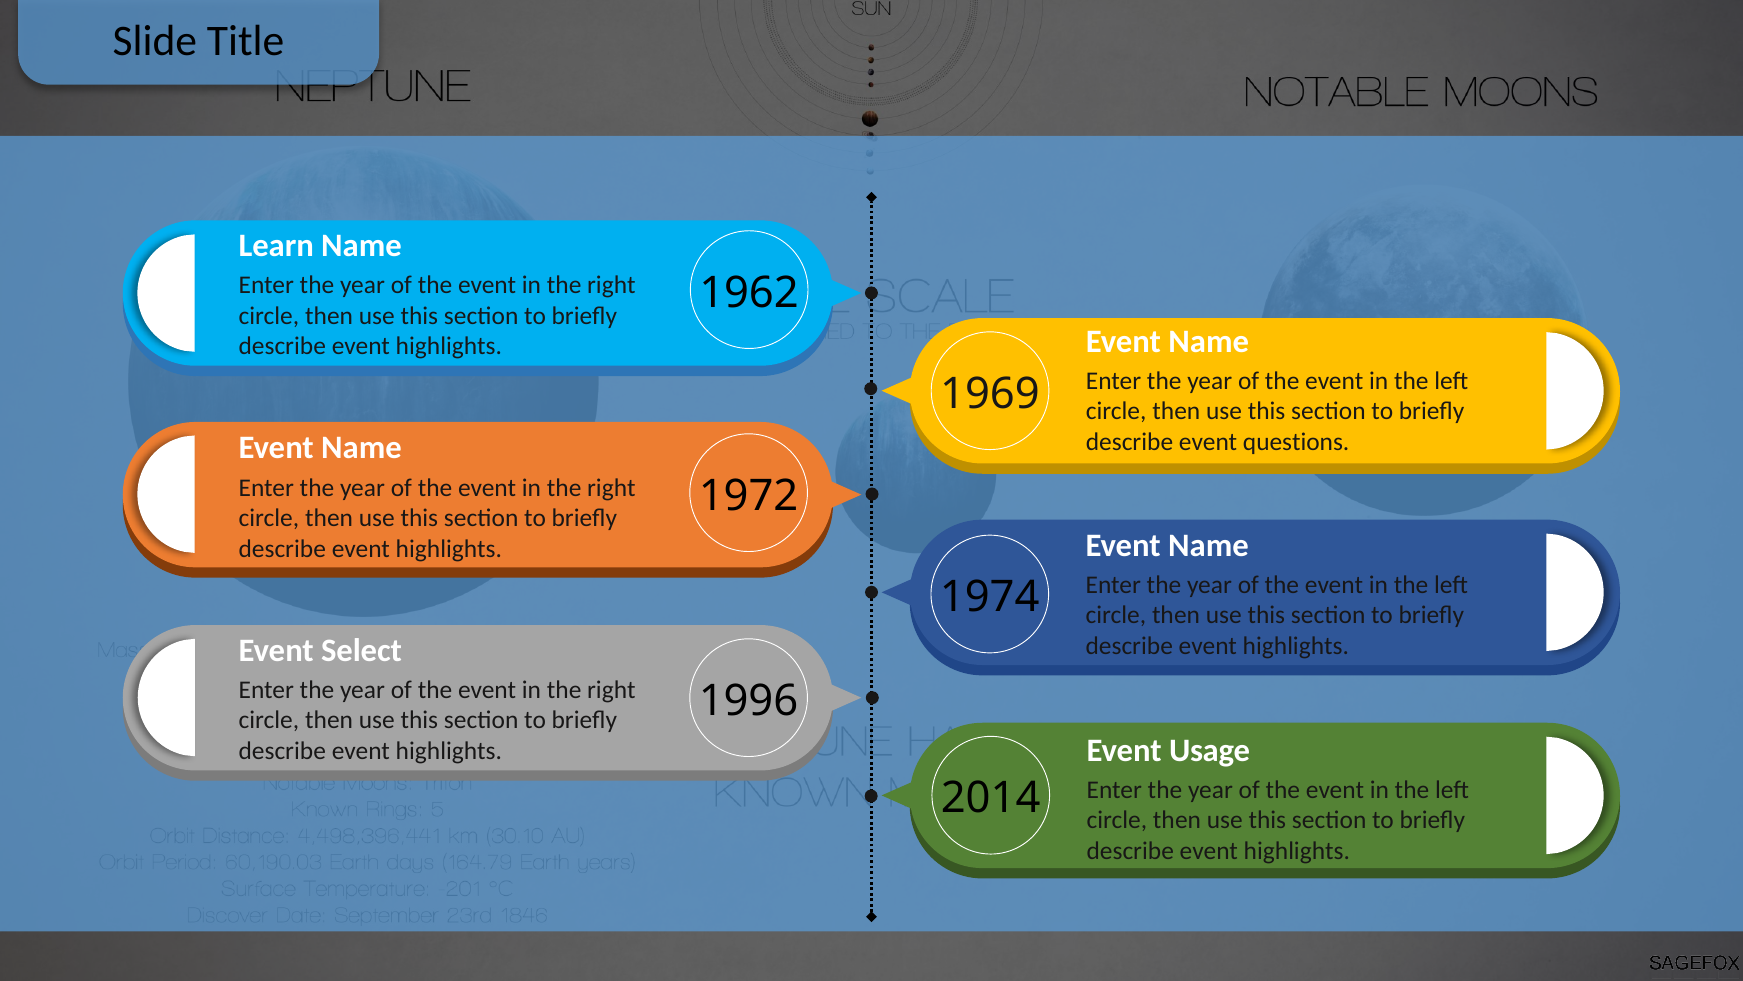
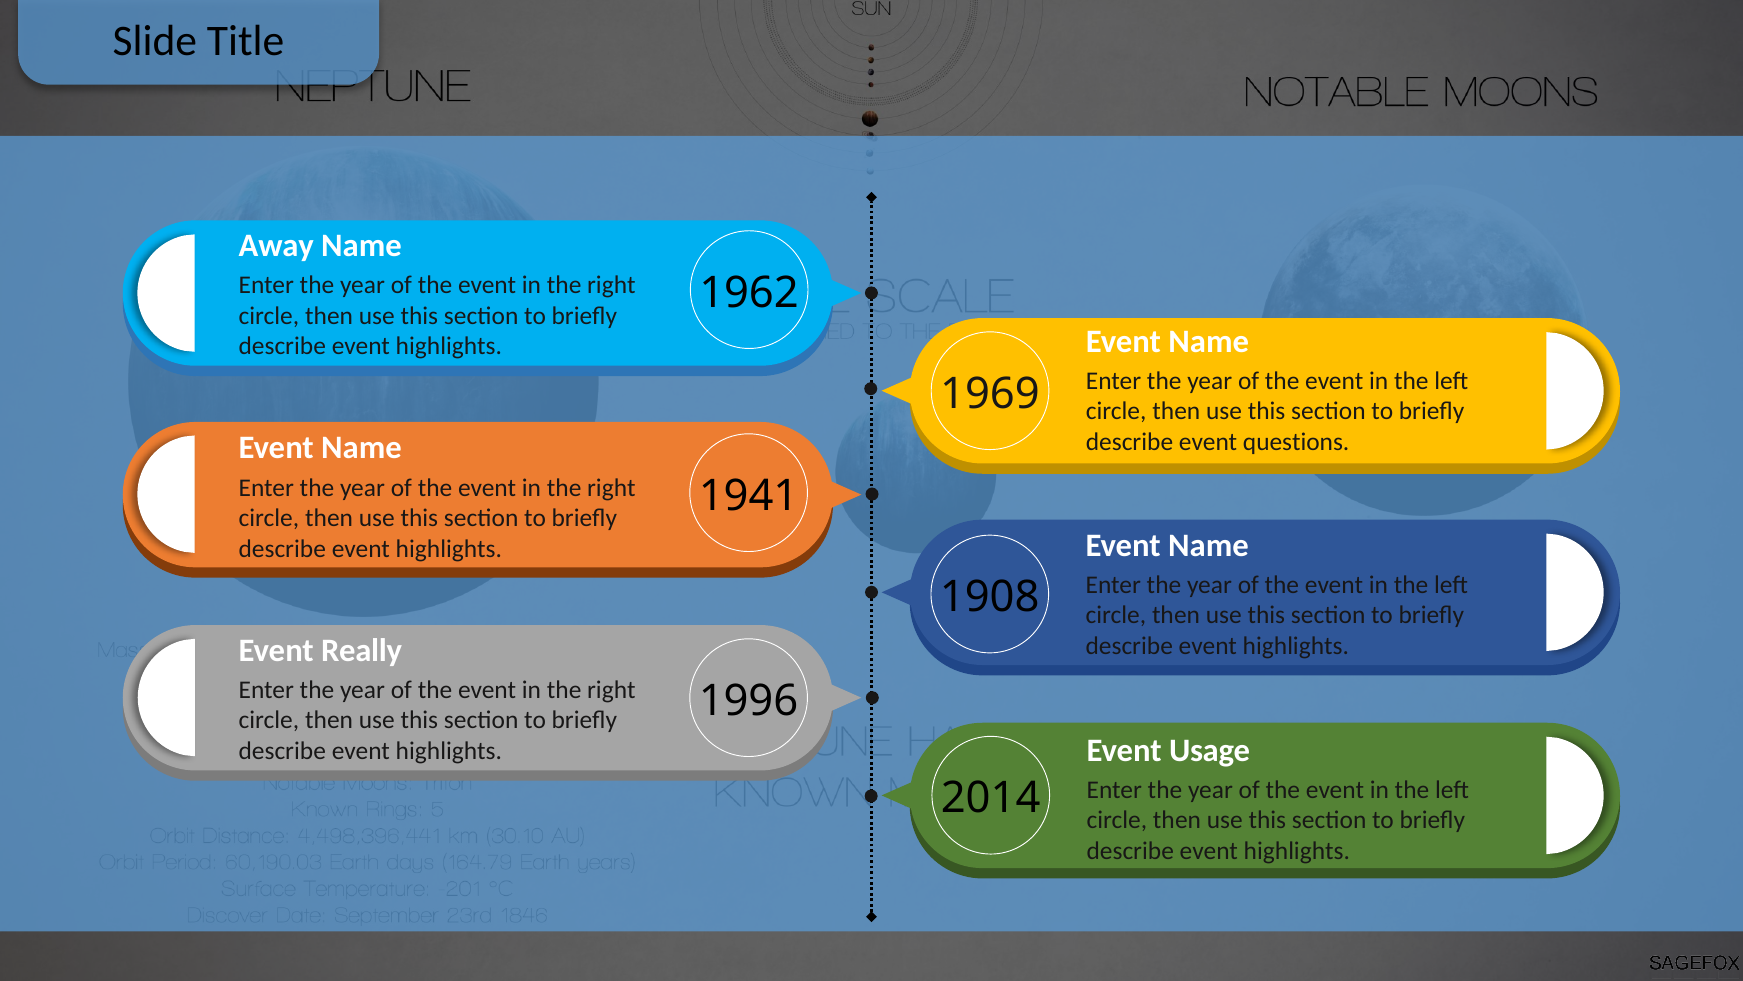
Learn: Learn -> Away (276, 246)
1972: 1972 -> 1941 (749, 495)
1974: 1974 -> 1908 (990, 597)
Select: Select -> Really (362, 650)
